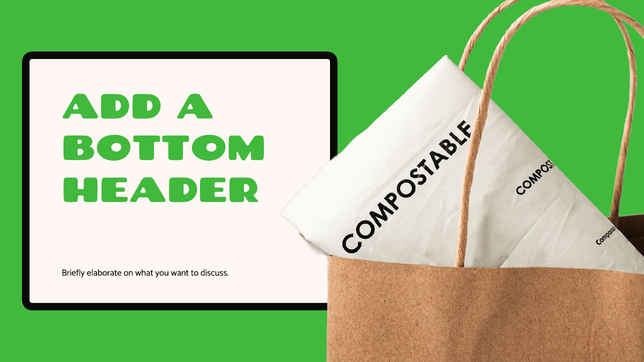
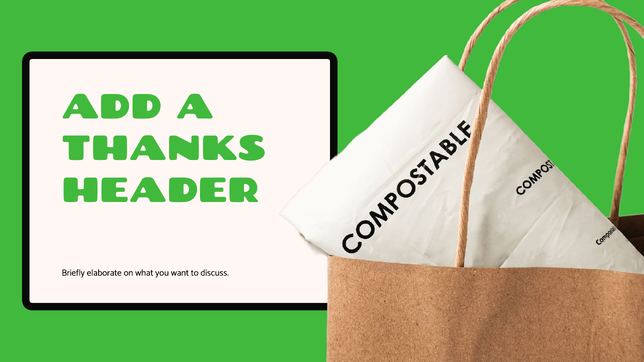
BOTTOM: BOTTOM -> THANKS (164, 149)
